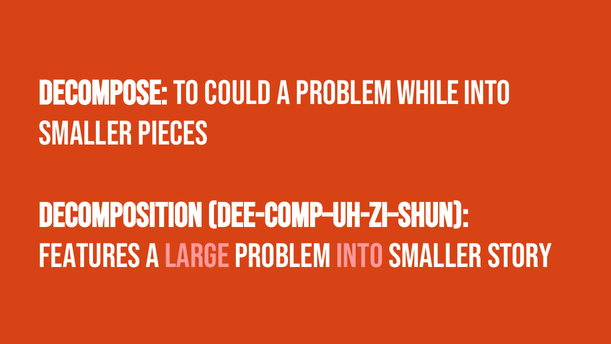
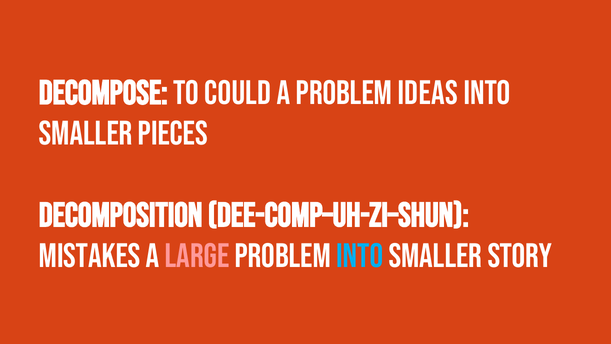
while: while -> ideas (428, 93)
features: features -> mistakes (90, 256)
into colour: pink -> light blue (360, 256)
